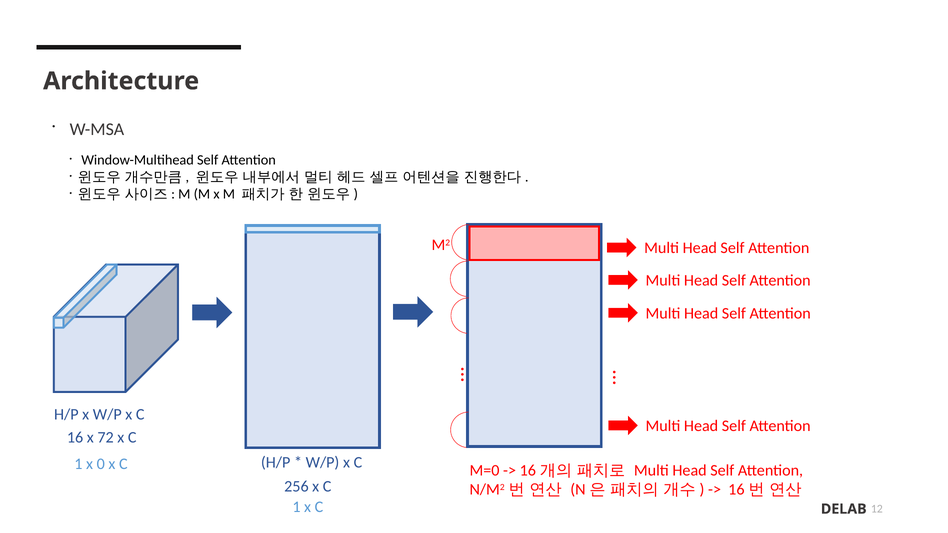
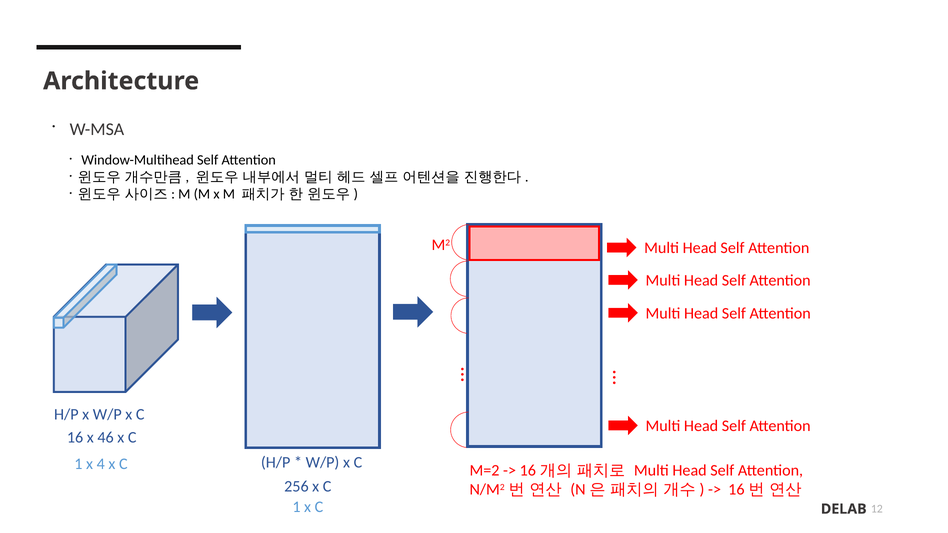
72: 72 -> 46 (106, 438)
0: 0 -> 4 (101, 464)
M=0: M=0 -> M=2 (485, 470)
